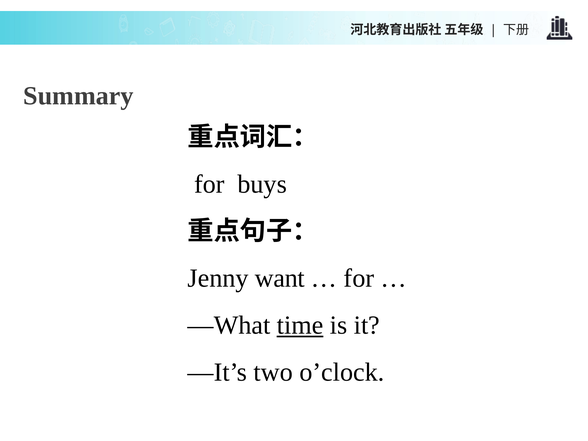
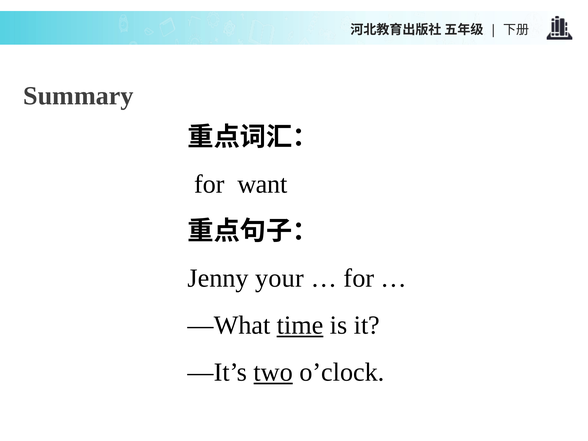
buys: buys -> want (262, 184)
want: want -> your (280, 278)
two underline: none -> present (273, 372)
